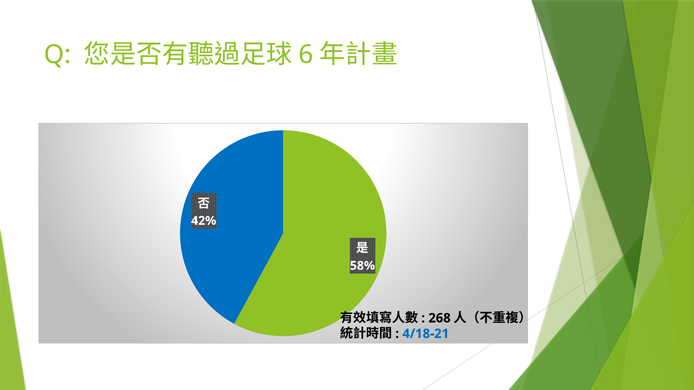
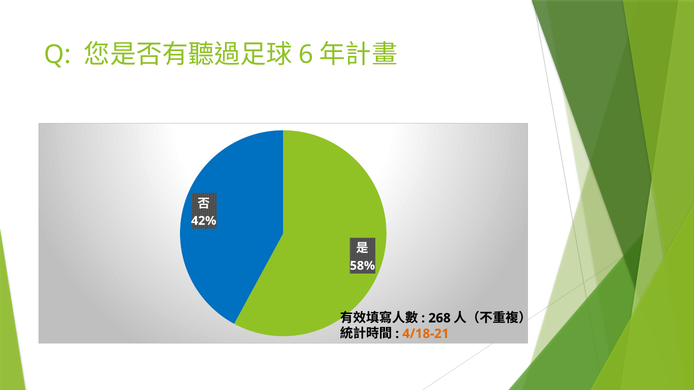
4/18-21 colour: blue -> orange (426, 334)
